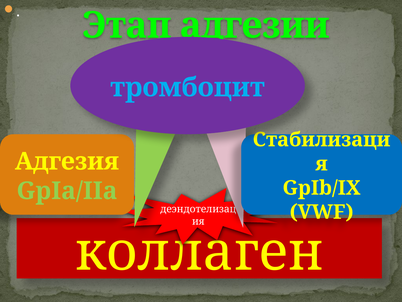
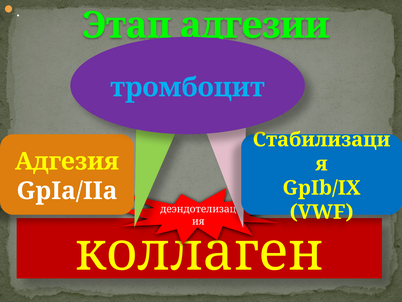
GpIa/IIa colour: light green -> white (67, 191)
